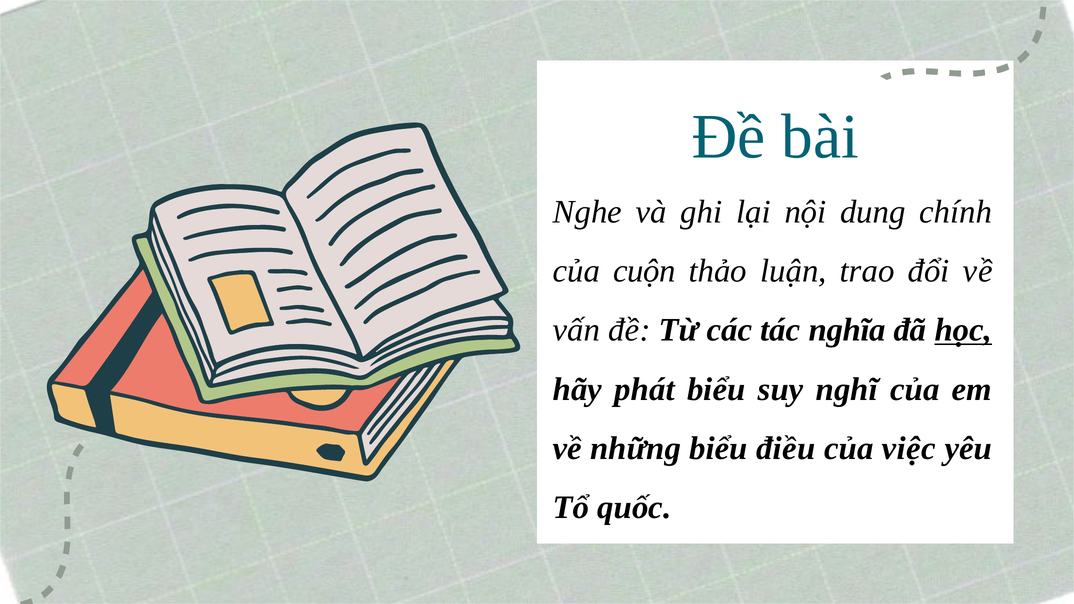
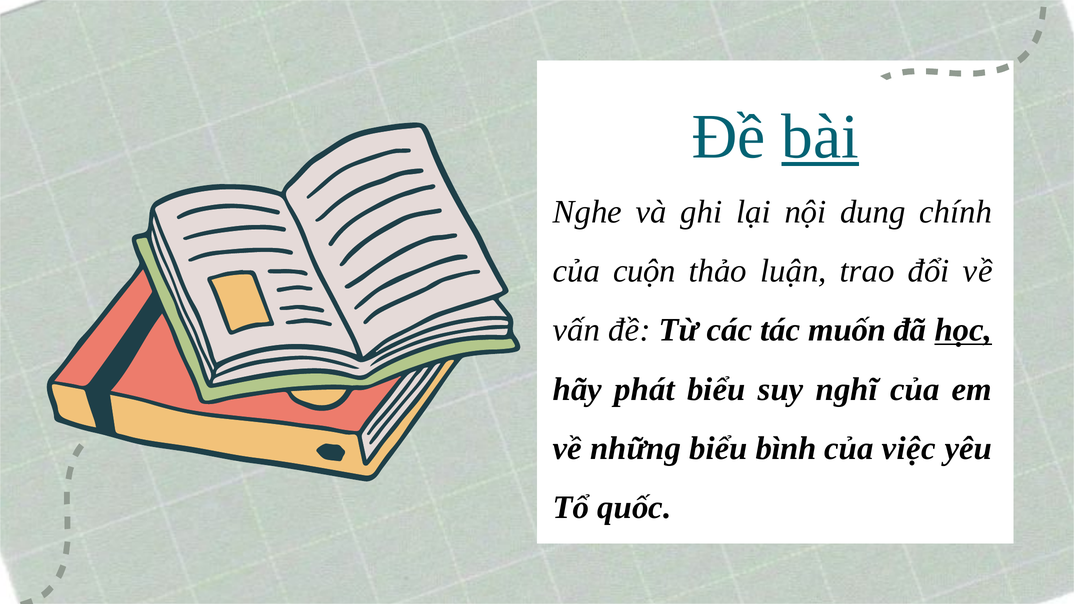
bài underline: none -> present (820, 137)
nghĩa: nghĩa -> muốn (847, 330)
điều: điều -> bình (786, 448)
